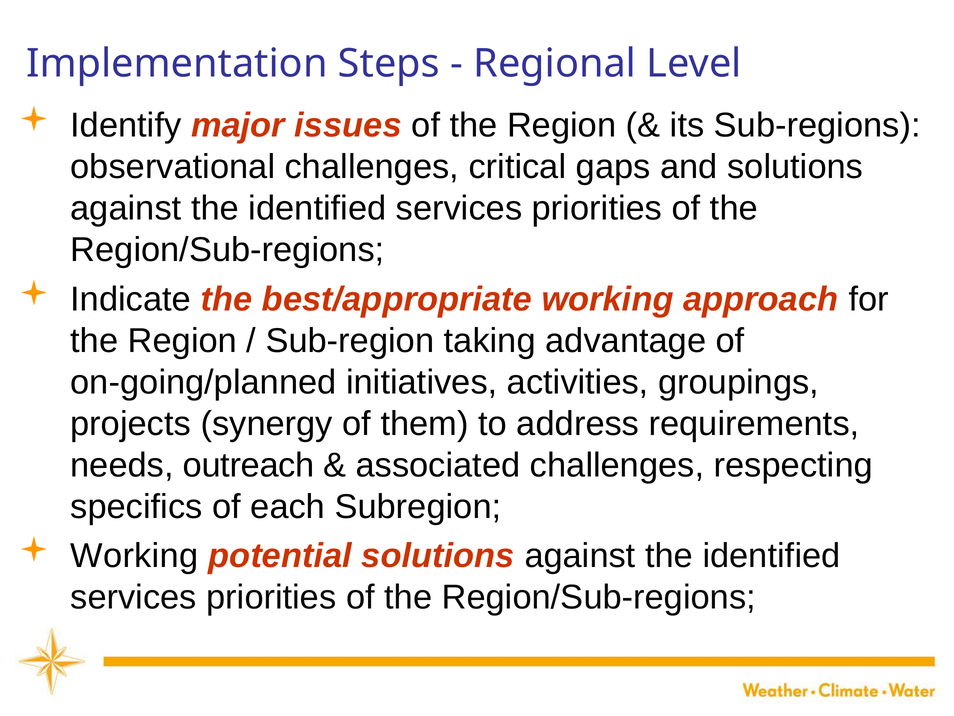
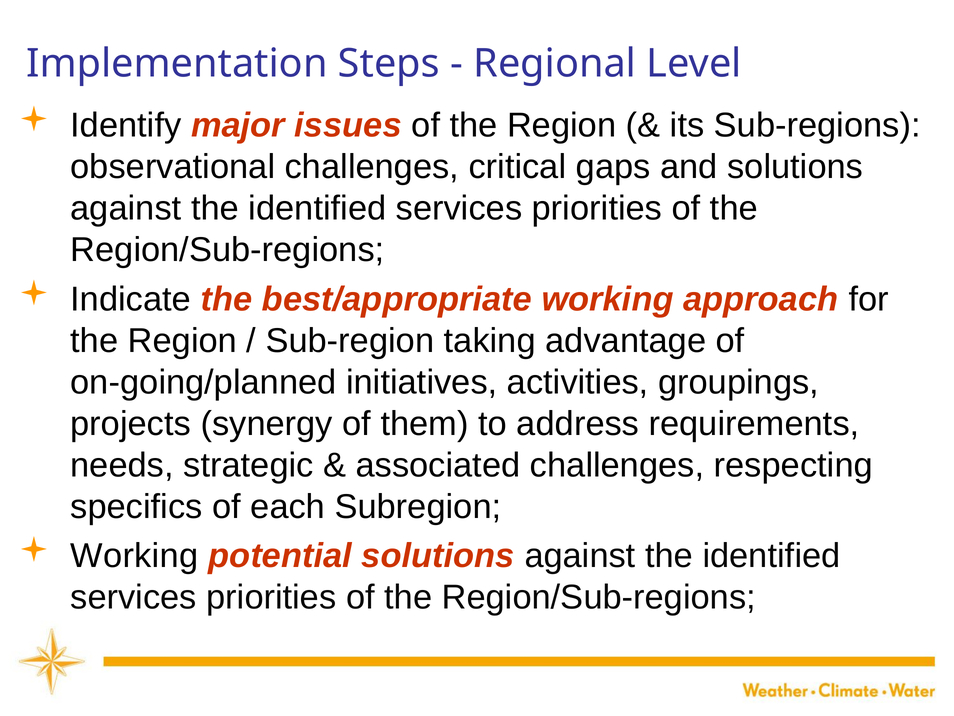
outreach: outreach -> strategic (248, 465)
